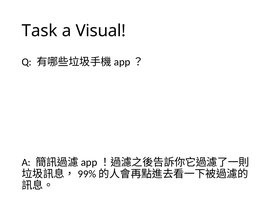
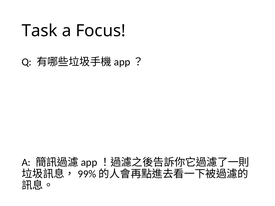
Visual: Visual -> Focus (101, 31)
